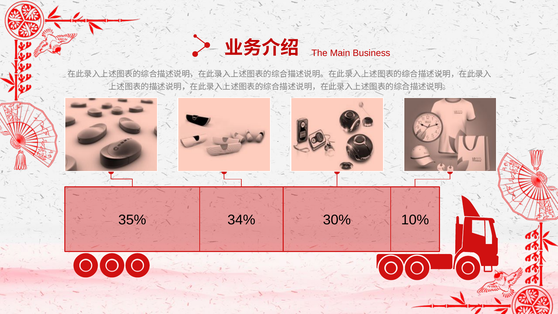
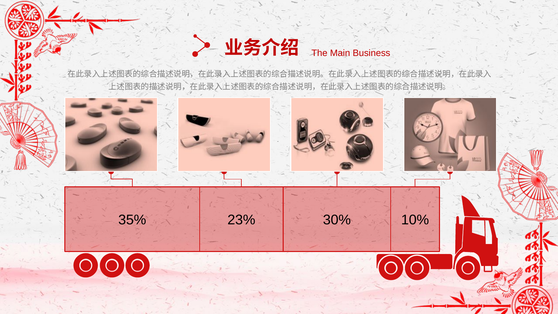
34%: 34% -> 23% (241, 220)
